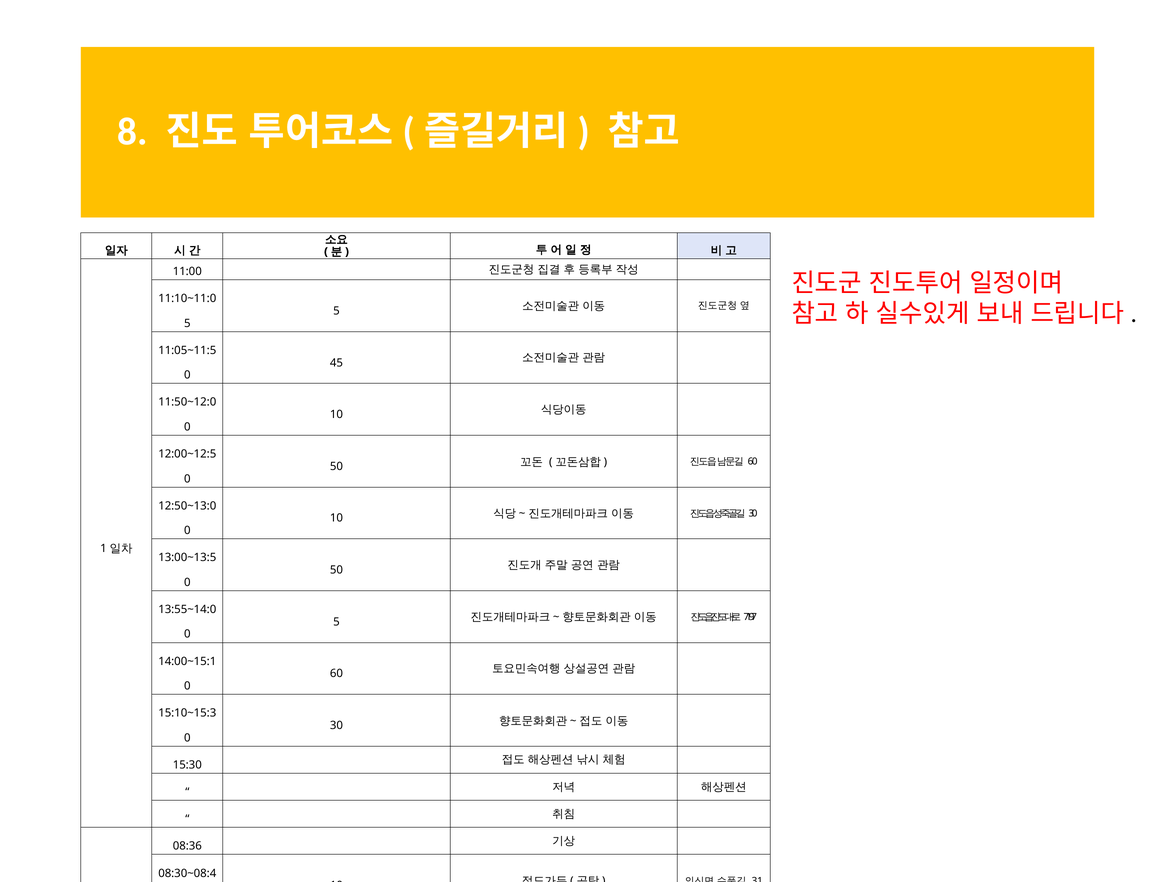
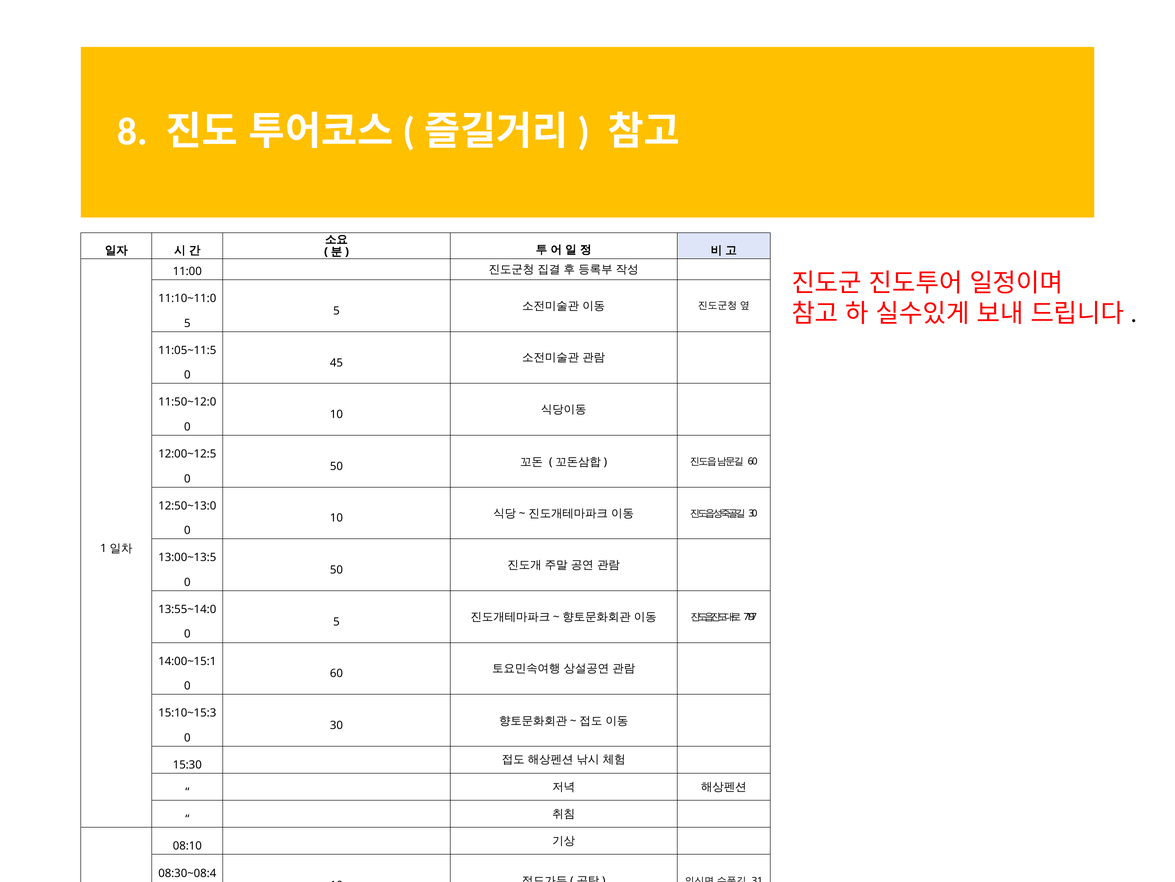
08:36: 08:36 -> 08:10 (187, 845)
